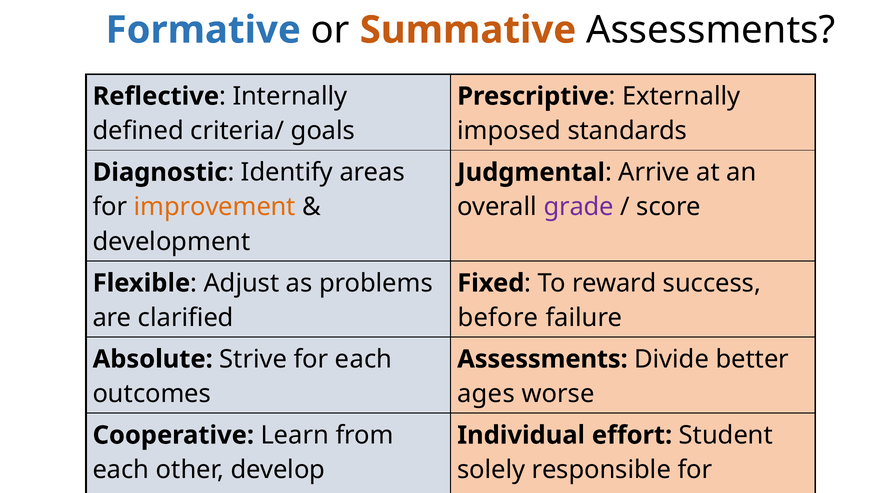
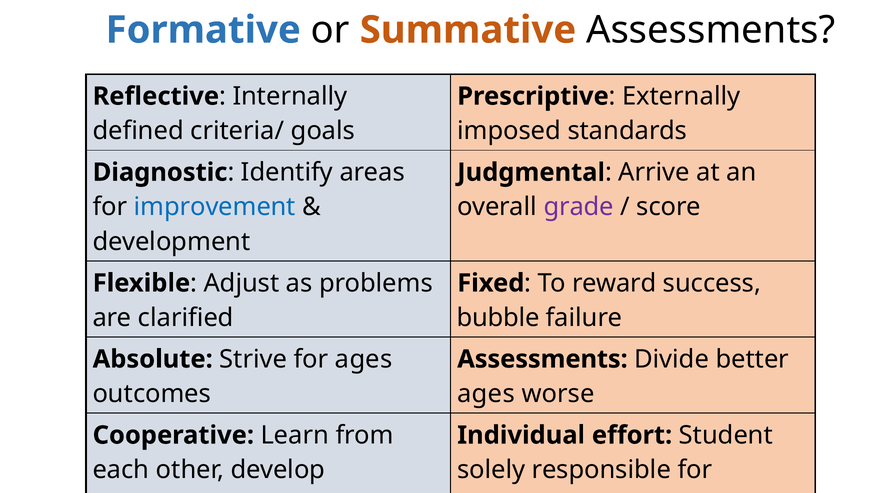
improvement colour: orange -> blue (215, 207)
before: before -> bubble (498, 318)
for each: each -> ages (364, 359)
